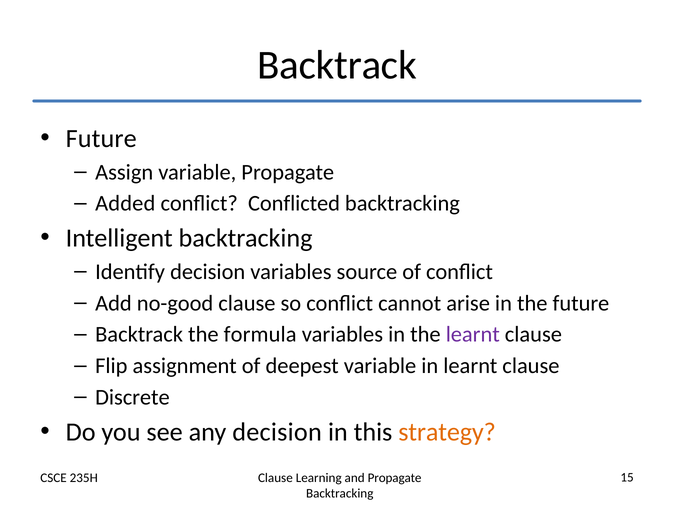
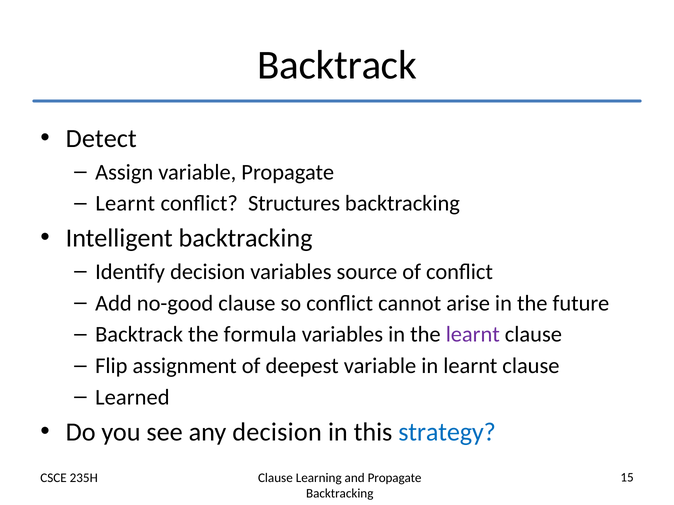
Future: Future -> Detect (101, 139)
Added: Added -> Learnt (125, 204)
Conflicted: Conflicted -> Structures (294, 204)
Discrete: Discrete -> Learned (132, 398)
strategy colour: orange -> blue (447, 432)
